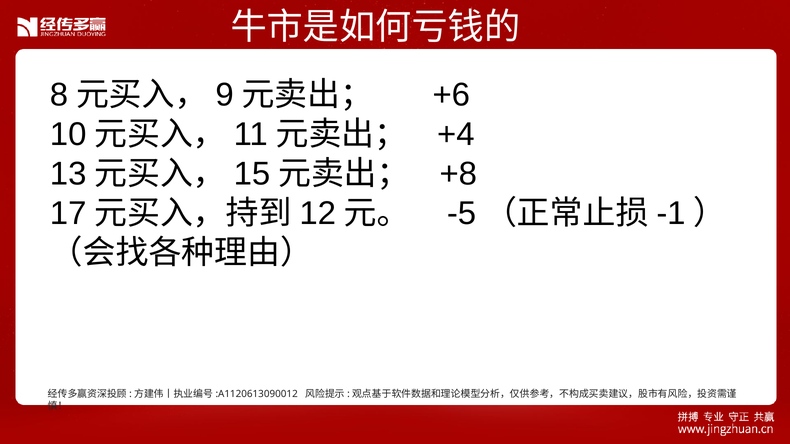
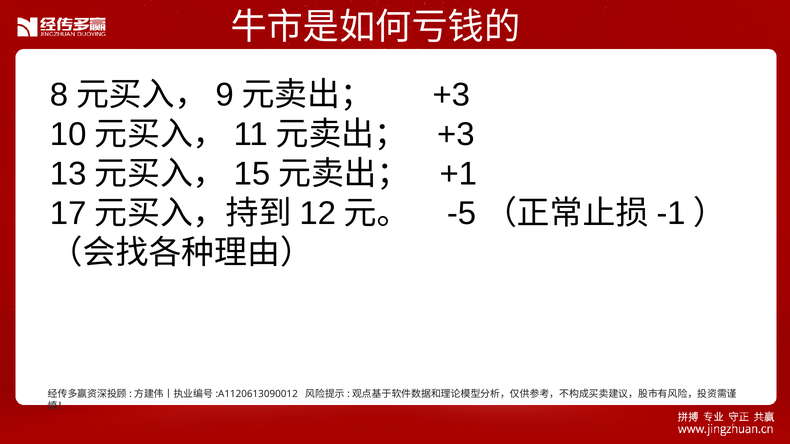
+6: +6 -> +3 (451, 95)
+4: +4 -> +3 (456, 134)
+8: +8 -> +1 (458, 174)
